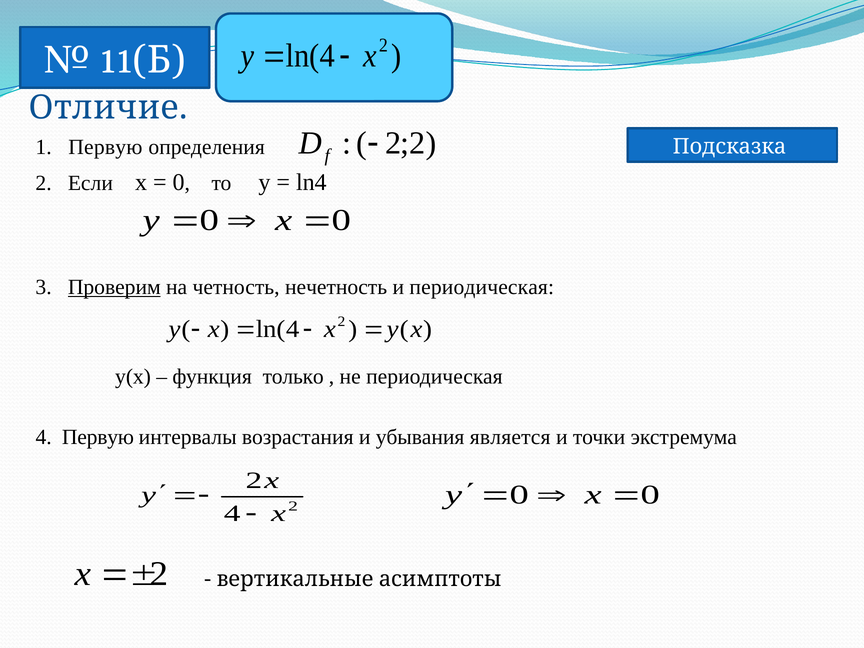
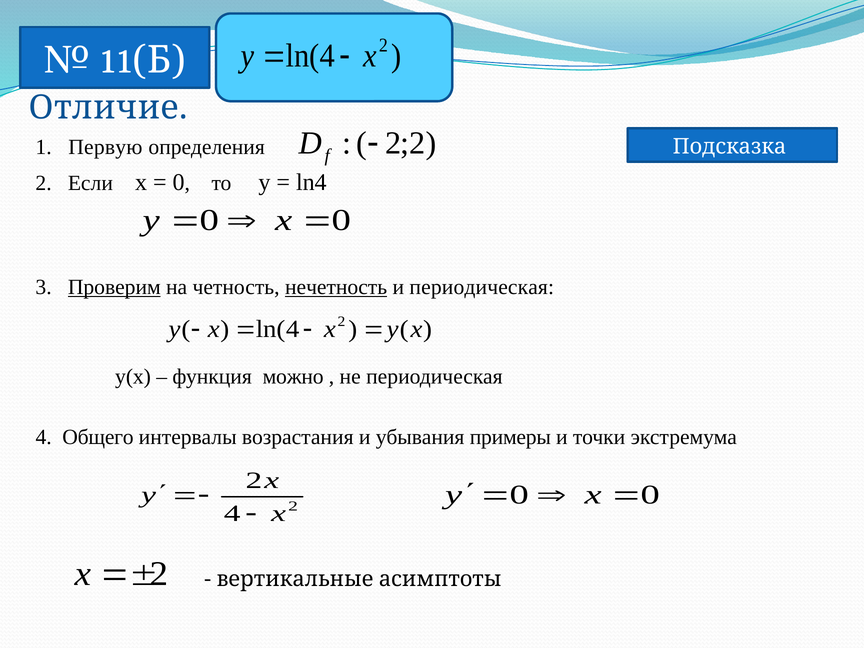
нечетность underline: none -> present (336, 287)
только: только -> можно (293, 376)
4 Первую: Первую -> Общего (98, 437)
является: является -> примеры (510, 437)
